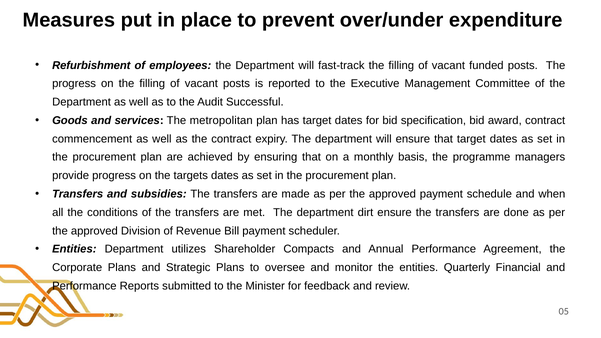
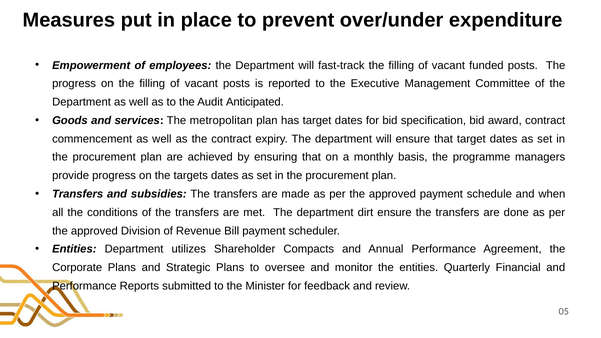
Refurbishment: Refurbishment -> Empowerment (91, 65)
Successful: Successful -> Anticipated (255, 102)
